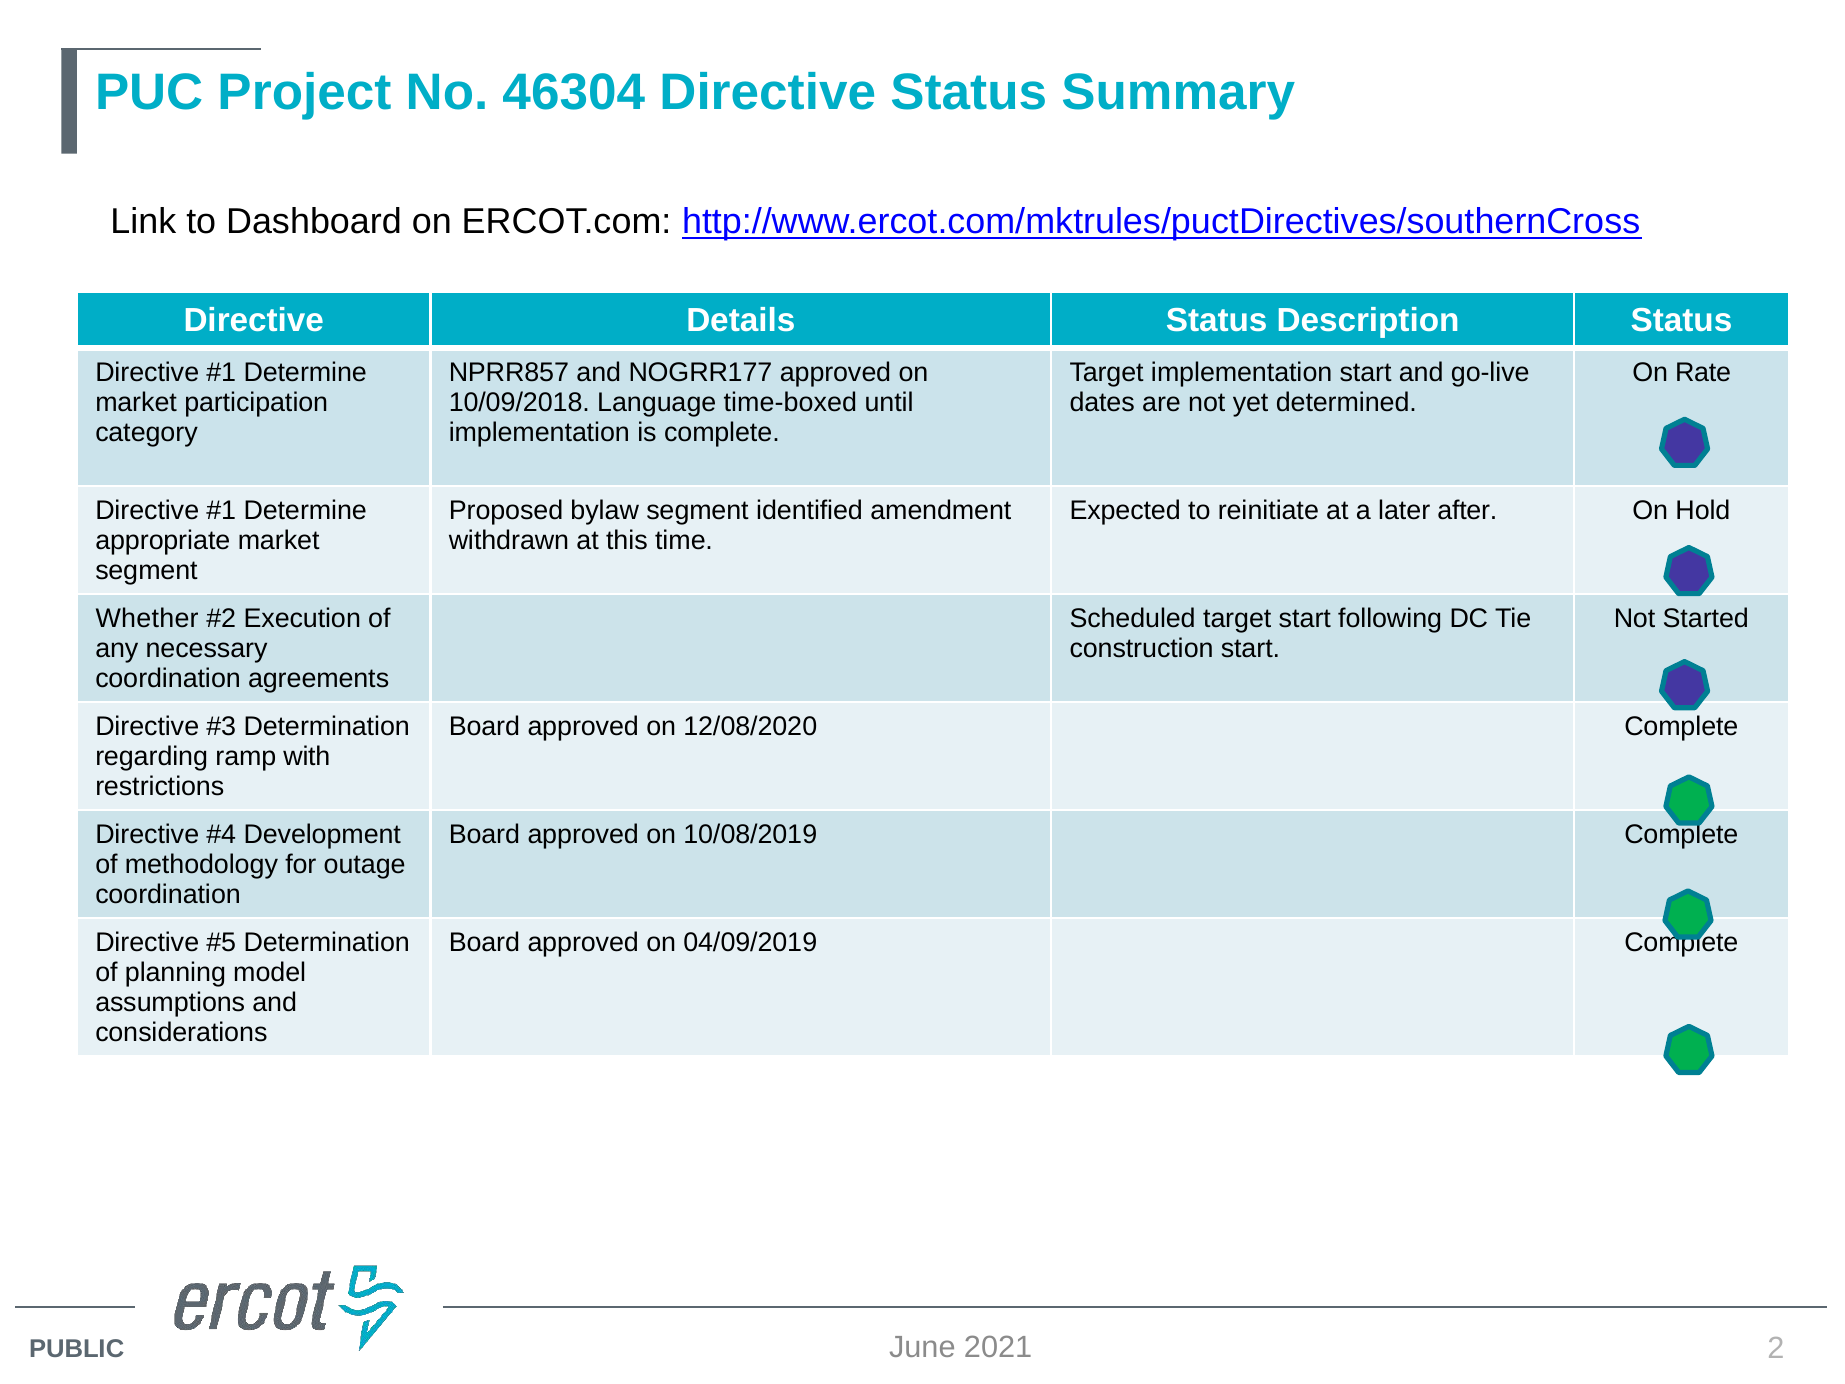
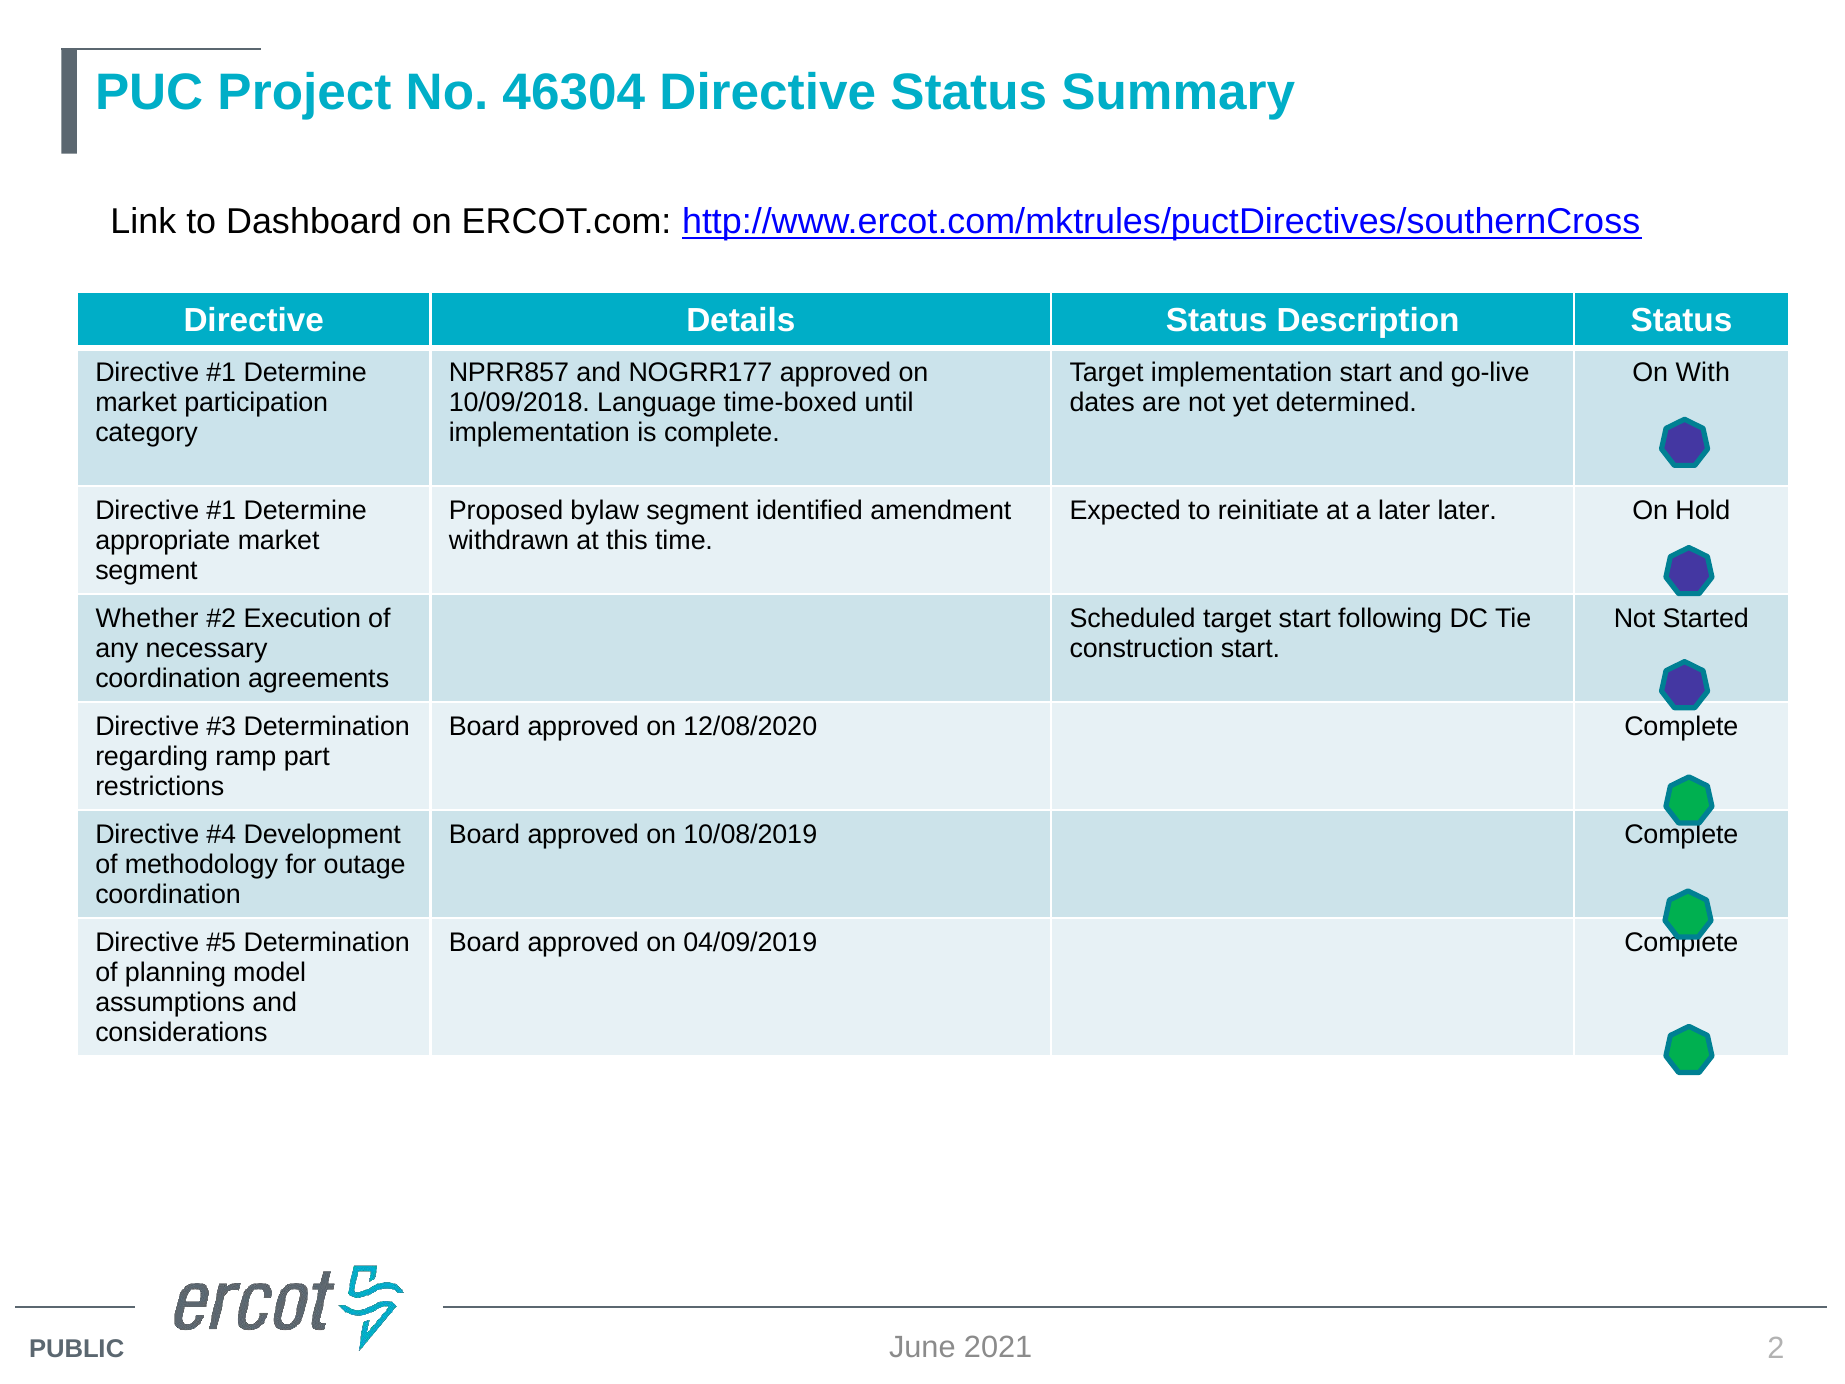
Rate: Rate -> With (1703, 372)
later after: after -> later (1467, 510)
with: with -> part (307, 756)
